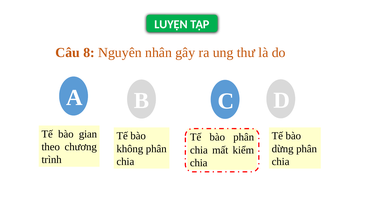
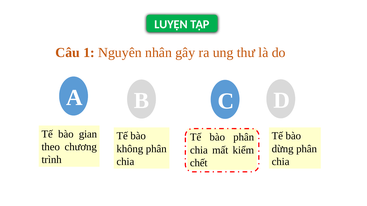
8: 8 -> 1 (89, 53)
chia: chia -> chết (199, 163)
